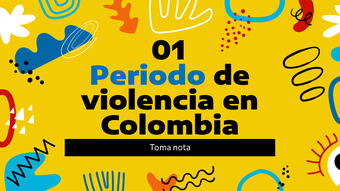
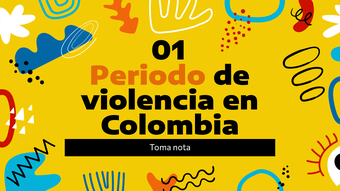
Periodo colour: blue -> orange (148, 76)
